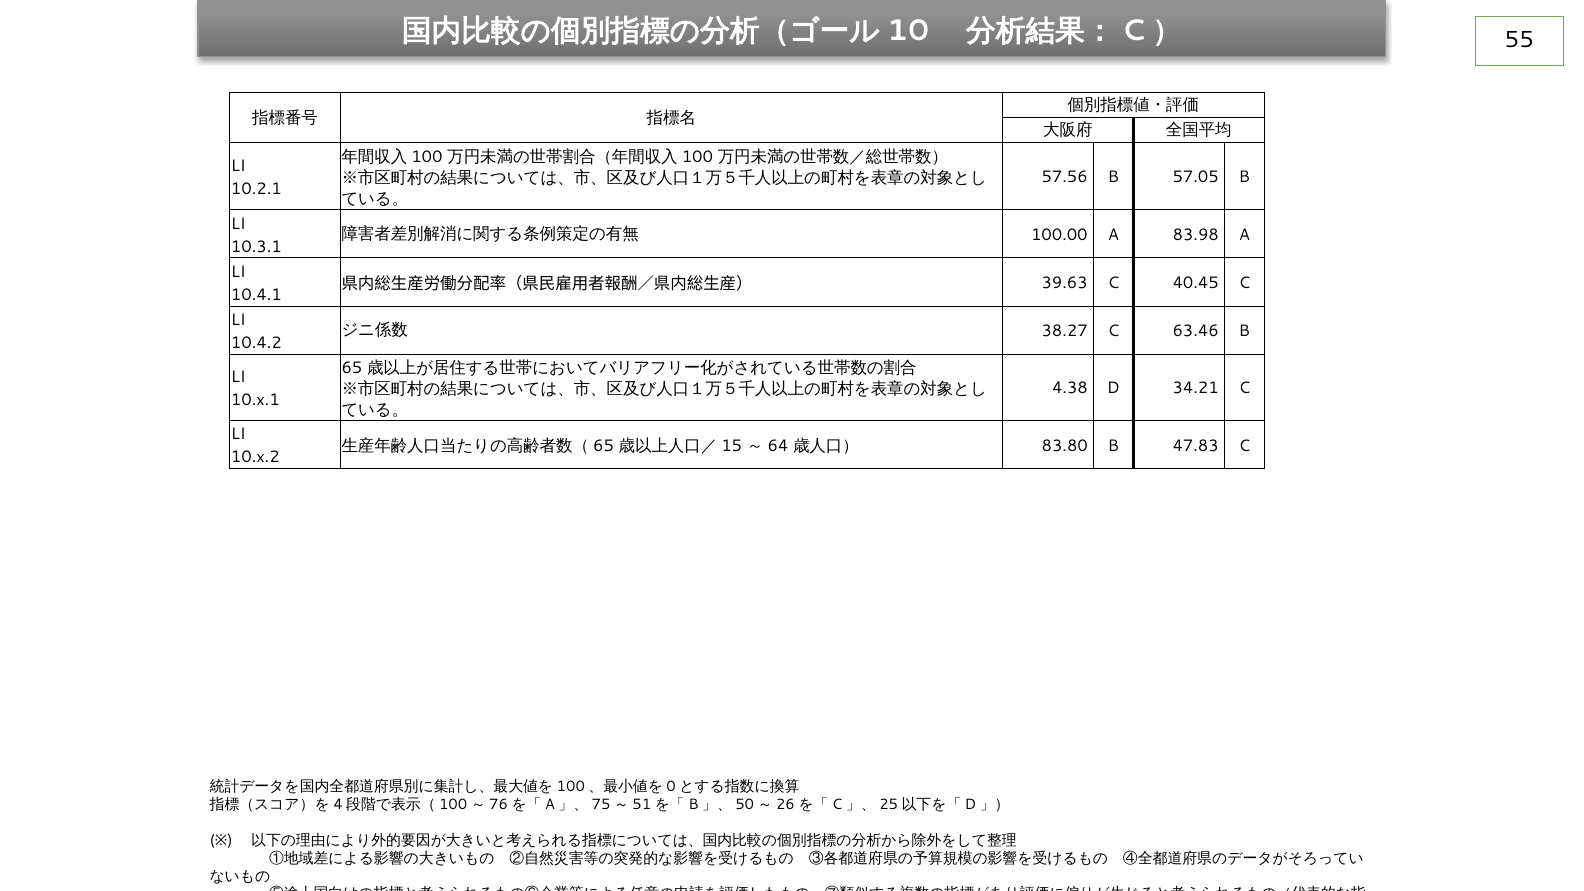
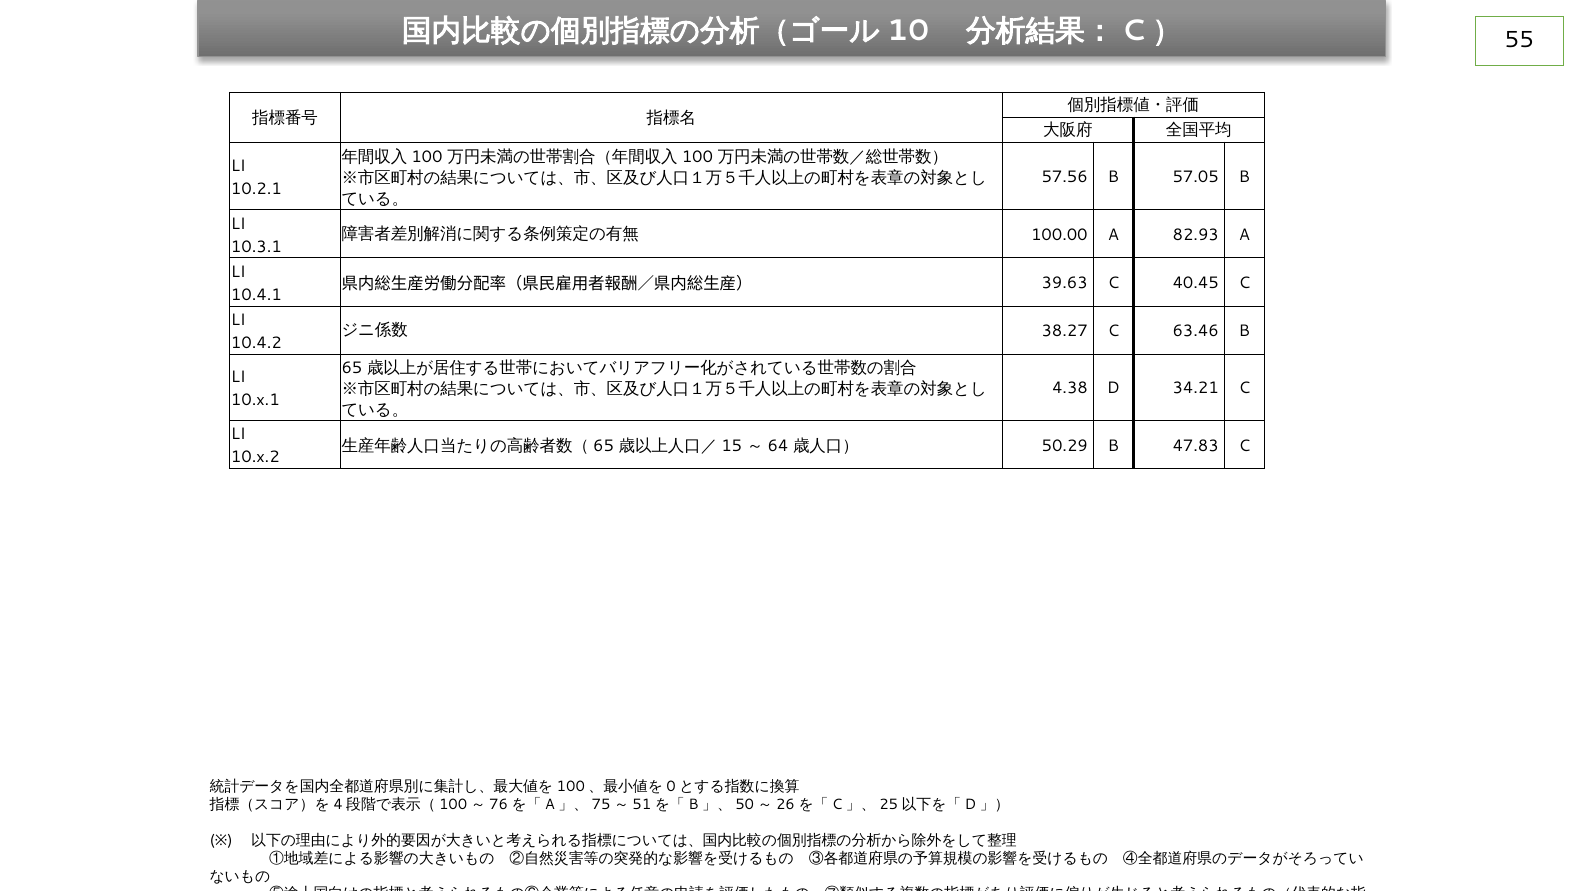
83.98: 83.98 -> 82.93 (1196, 235)
83.80: 83.80 -> 50.29 (1065, 446)
